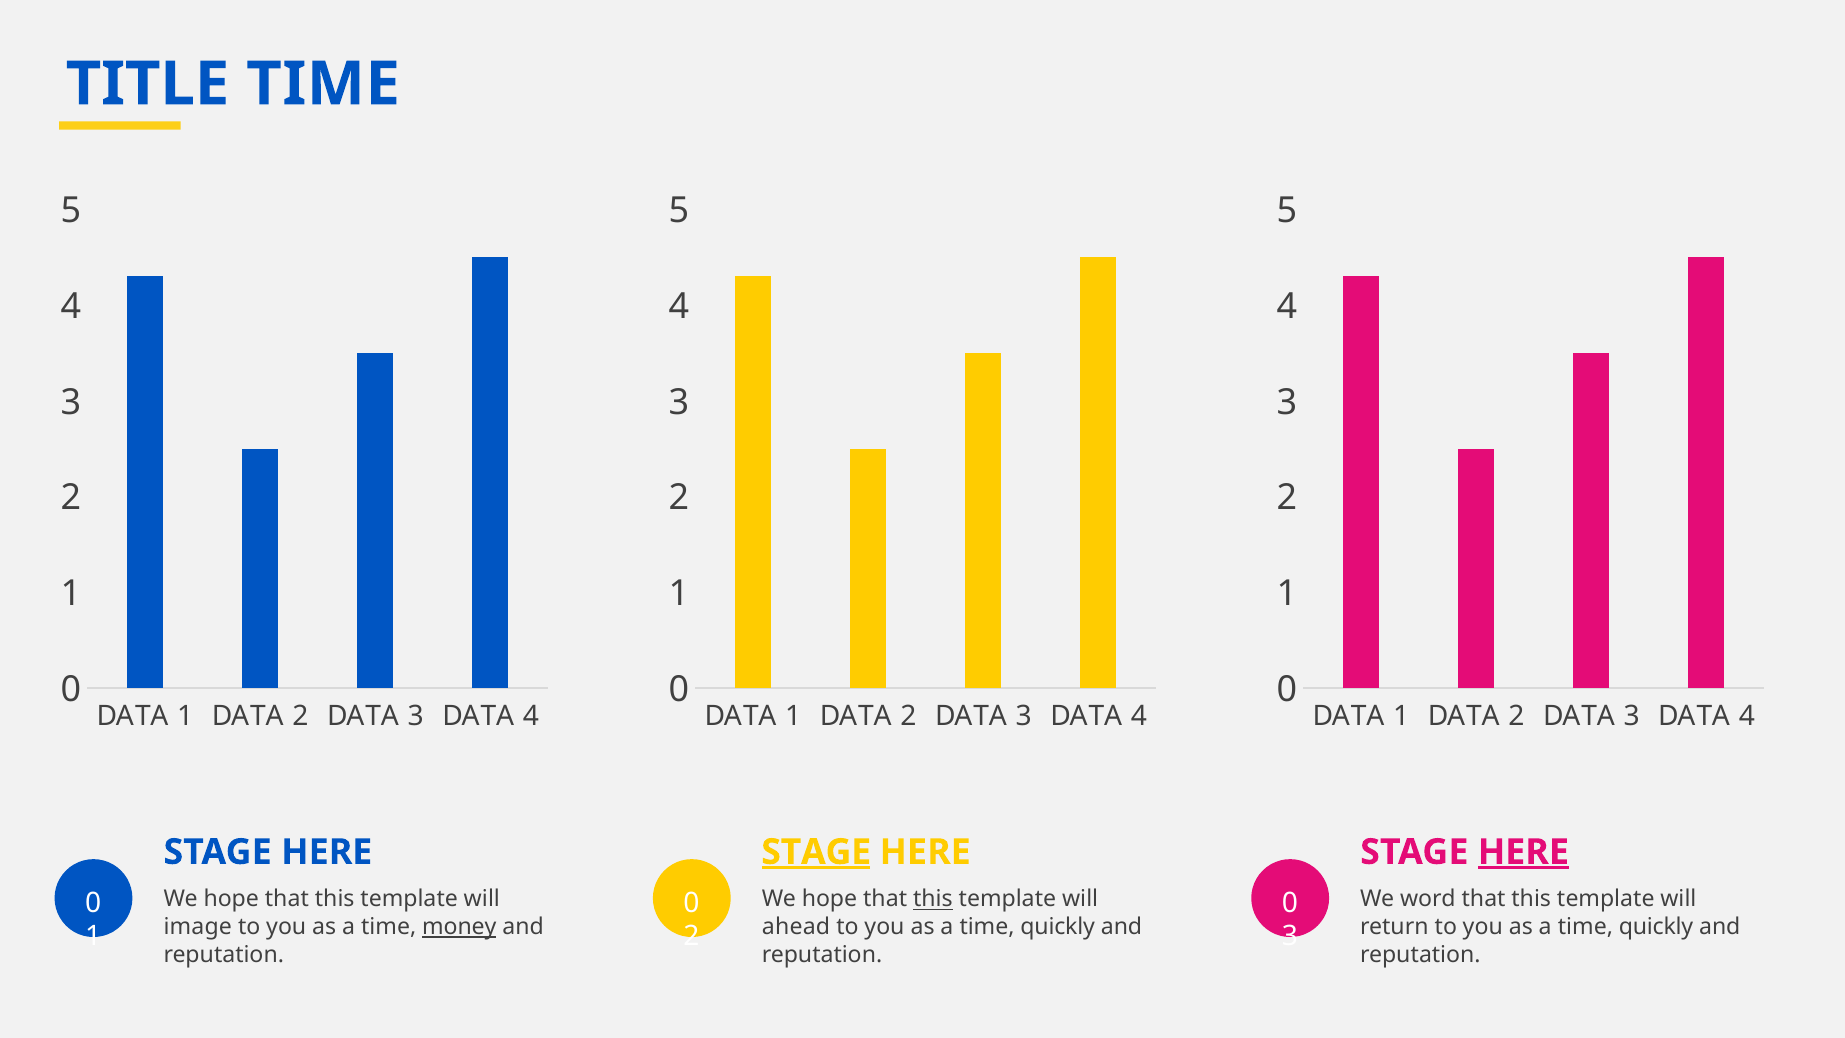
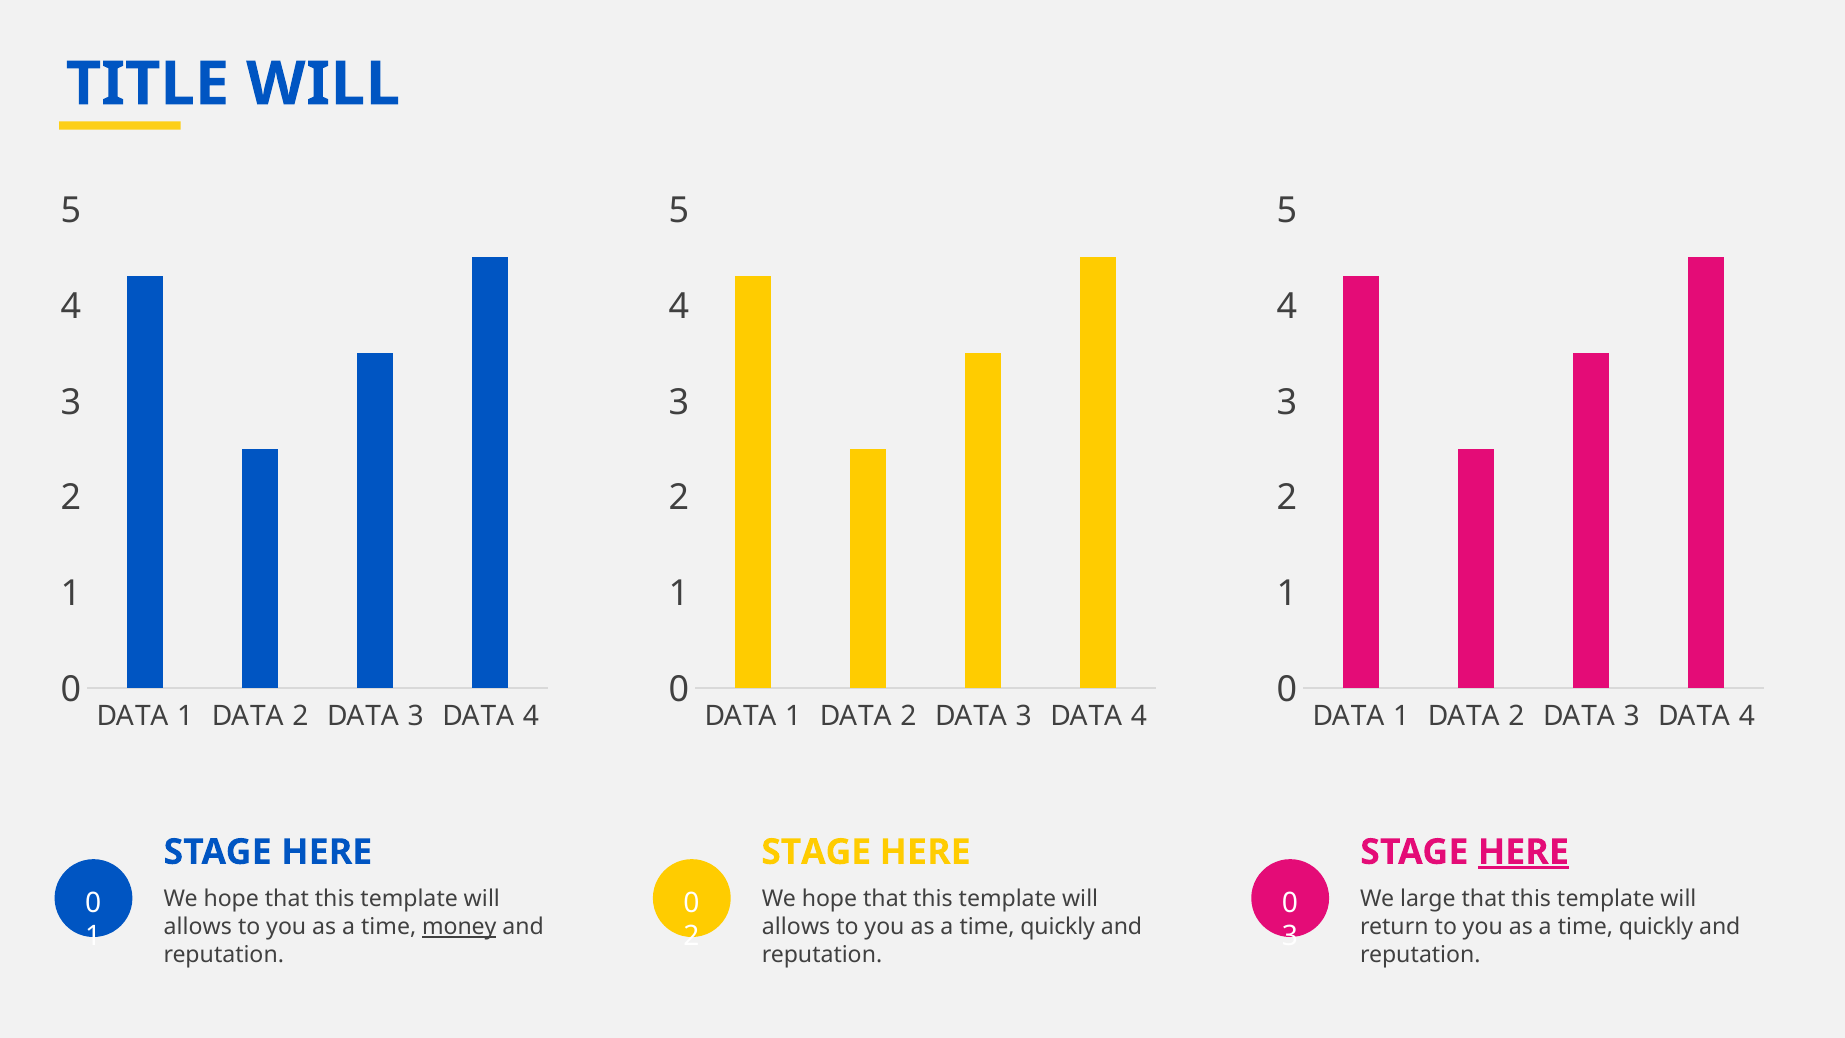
TITLE TIME: TIME -> WILL (323, 84)
STAGE underline: present -> none (816, 852)
this underline: present -> none (933, 899)
word: word -> large (1428, 899)
image: image -> allows (198, 927)
ahead: ahead -> allows (796, 927)
